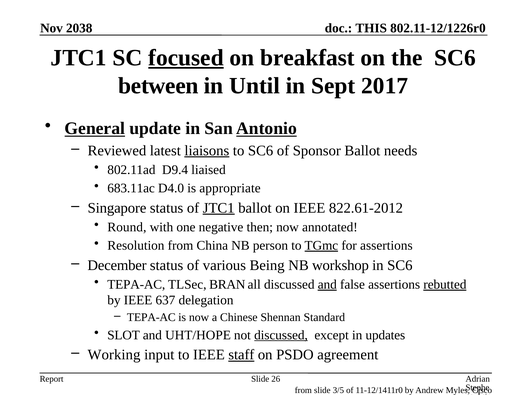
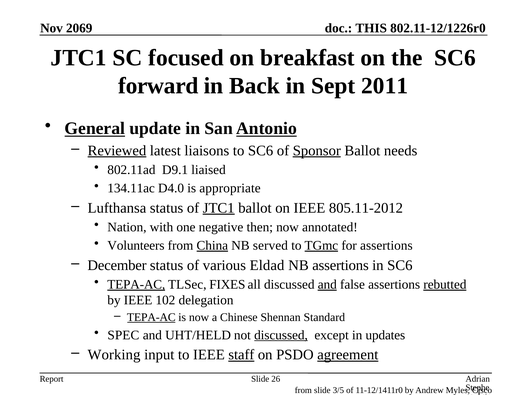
2038: 2038 -> 2069 (79, 28)
focused underline: present -> none (186, 58)
between: between -> forward (158, 86)
Until: Until -> Back (255, 86)
2017: 2017 -> 2011 (385, 86)
Reviewed underline: none -> present (117, 151)
liaisons underline: present -> none (207, 151)
Sponsor underline: none -> present (317, 151)
D9.4: D9.4 -> D9.1 (175, 170)
683.11ac: 683.11ac -> 134.11ac (131, 188)
Singapore: Singapore -> Lufthansa (117, 208)
822.61-2012: 822.61-2012 -> 805.11-2012 (366, 208)
Round: Round -> Nation (127, 227)
Resolution: Resolution -> Volunteers (136, 246)
China underline: none -> present (212, 246)
person: person -> served (270, 246)
Being: Being -> Eldad (267, 265)
NB workshop: workshop -> assertions (341, 265)
TEPA-AC underline: none -> present (136, 285)
BRAN: BRAN -> FIXES (227, 285)
637: 637 -> 102 (165, 300)
TEPA-AC underline: none -> present (151, 318)
SLOT: SLOT -> SPEC (123, 335)
UHT/HOPE: UHT/HOPE -> UHT/HELD (198, 335)
agreement underline: none -> present (348, 355)
